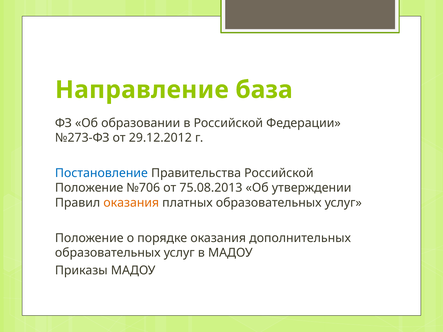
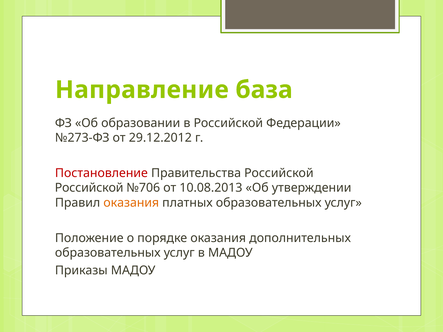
Постановление colour: blue -> red (101, 173)
Положение: Положение -> Российской (89, 188)
75.08.2013: 75.08.2013 -> 10.08.2013 (211, 188)
